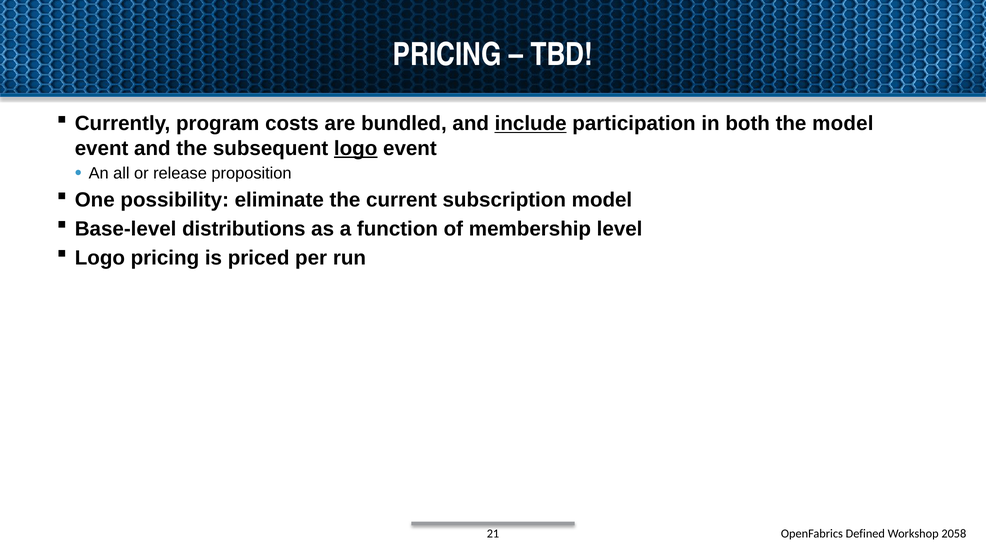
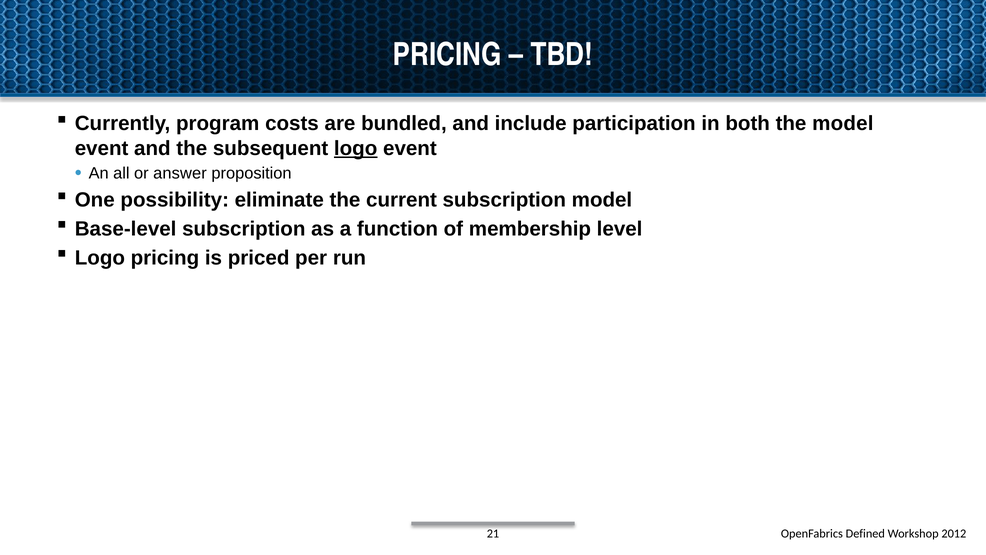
include underline: present -> none (531, 124)
release: release -> answer (180, 173)
Base-level distributions: distributions -> subscription (244, 229)
2058: 2058 -> 2012 (954, 533)
